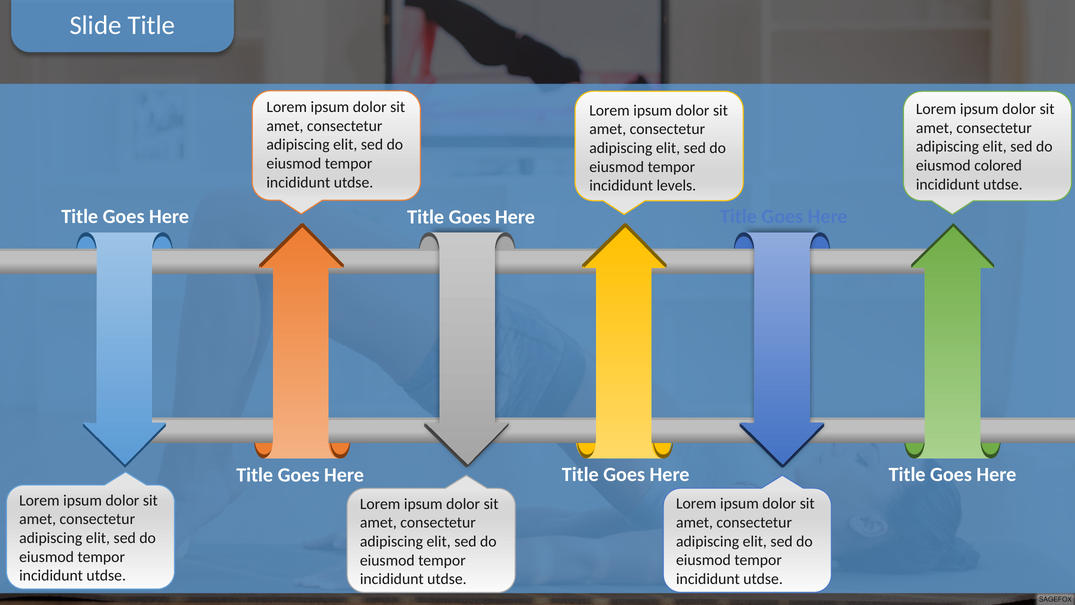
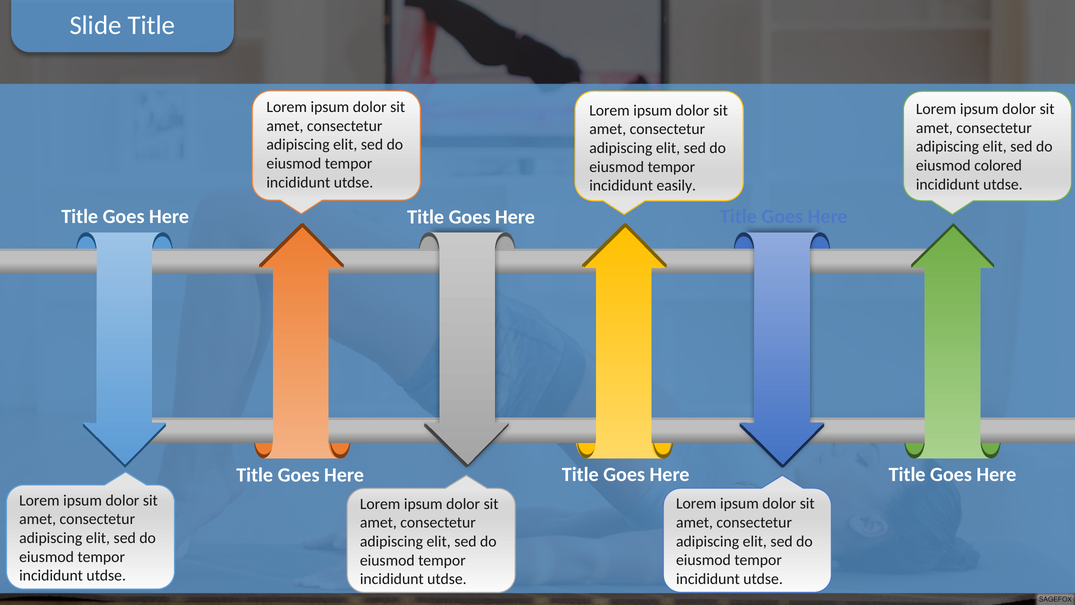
levels: levels -> easily (676, 186)
